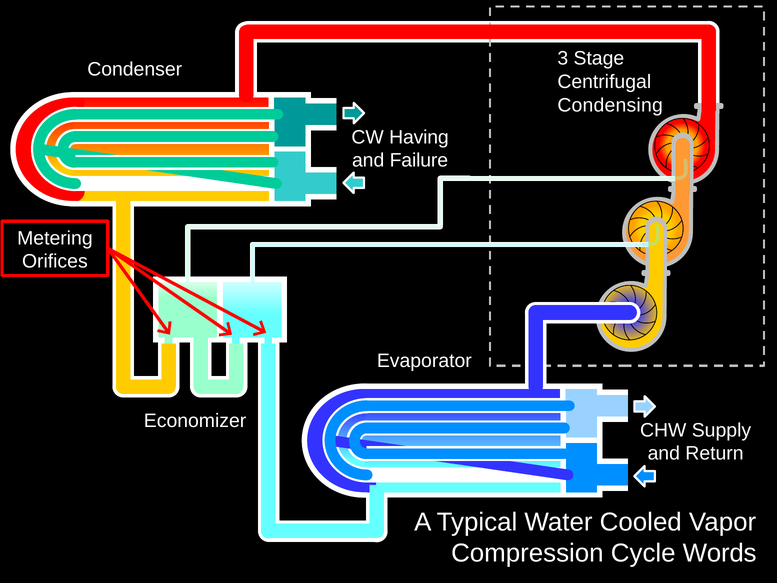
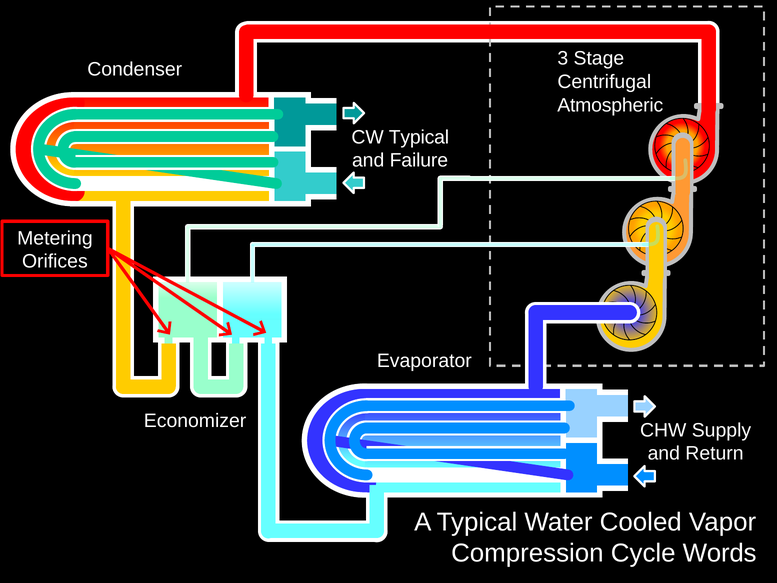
Condensing: Condensing -> Atmospheric (610, 105)
CW Having: Having -> Typical (419, 137)
